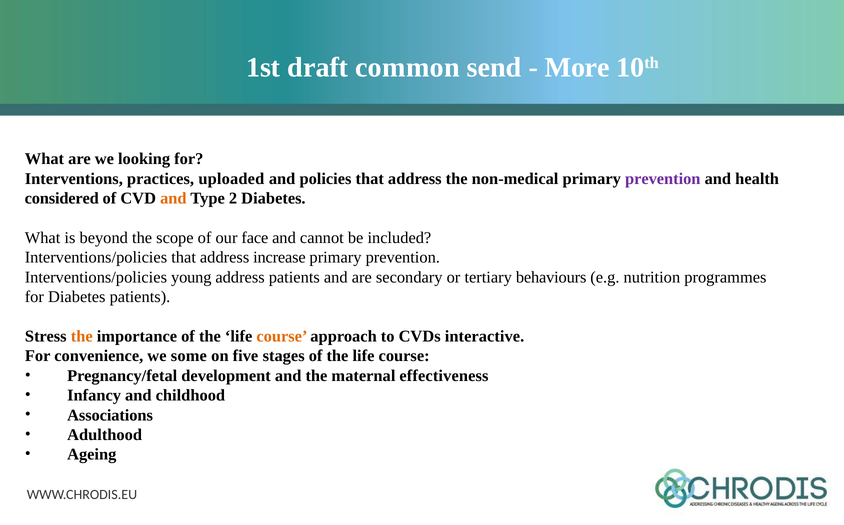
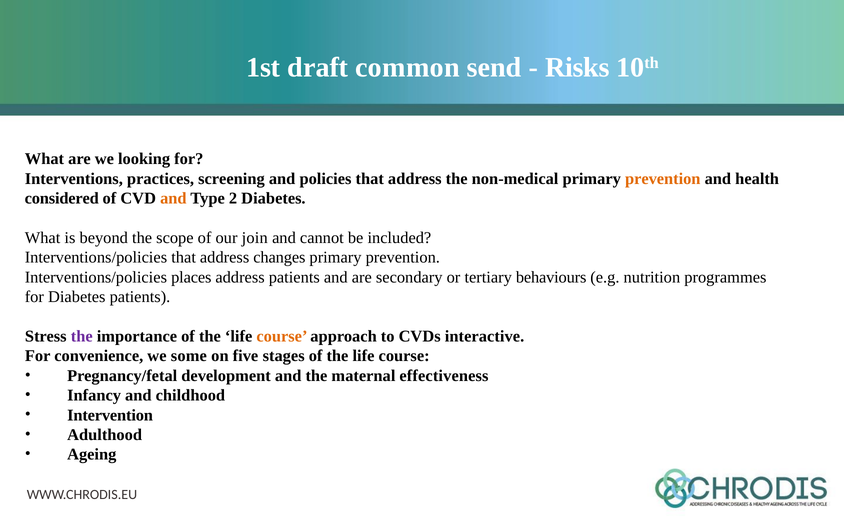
More: More -> Risks (577, 68)
uploaded: uploaded -> screening (231, 179)
prevention colour: purple -> orange (663, 179)
face: face -> join (255, 238)
increase: increase -> changes (279, 258)
young: young -> places (191, 277)
the colour: orange -> purple (82, 336)
Associations: Associations -> Intervention (110, 415)
